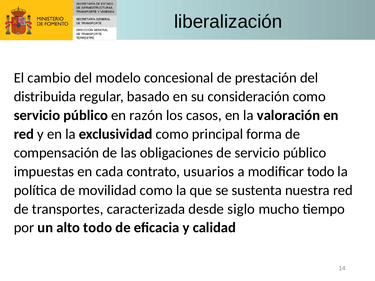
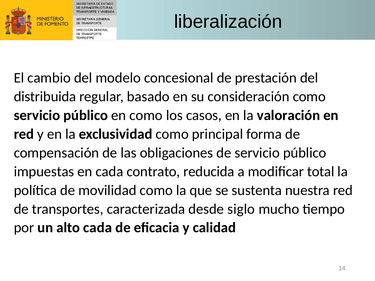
en razón: razón -> como (146, 115)
usuarios: usuarios -> reducida (209, 172)
modificar todo: todo -> total (321, 172)
alto todo: todo -> cada (98, 228)
